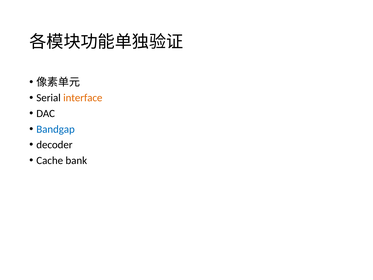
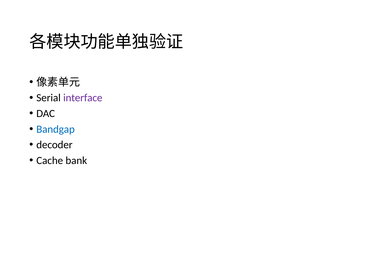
interface colour: orange -> purple (83, 98)
